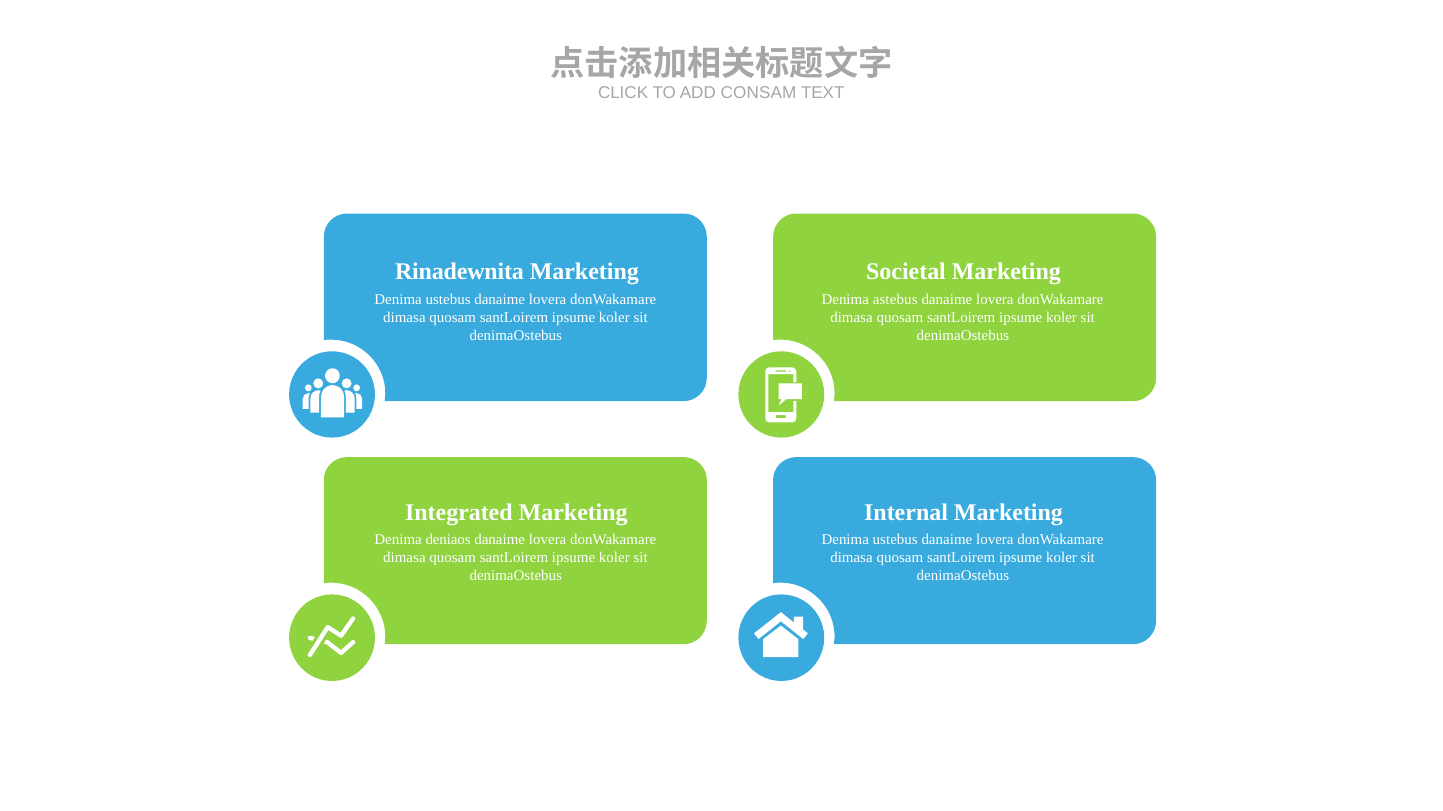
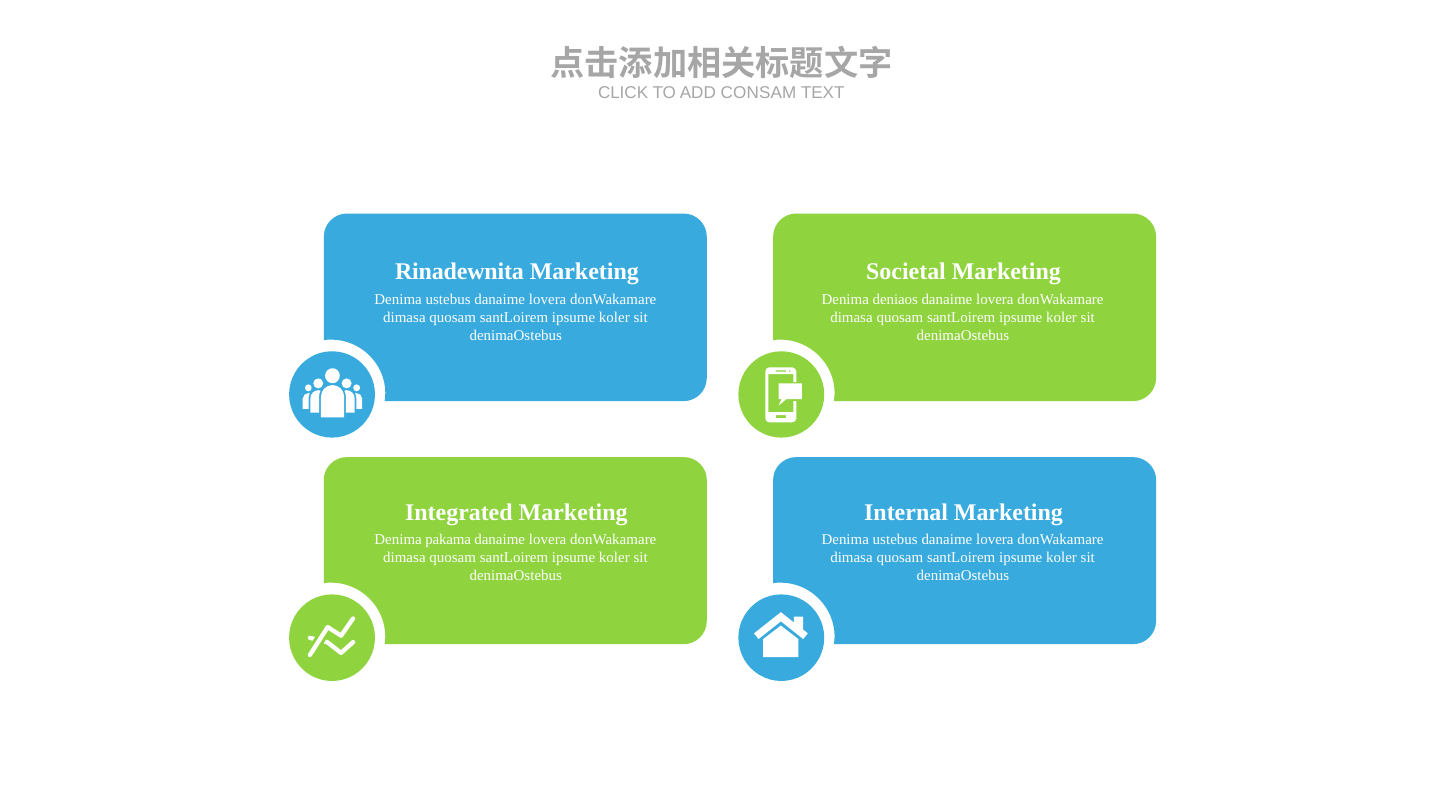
astebus: astebus -> deniaos (895, 300)
deniaos: deniaos -> pakama (448, 540)
